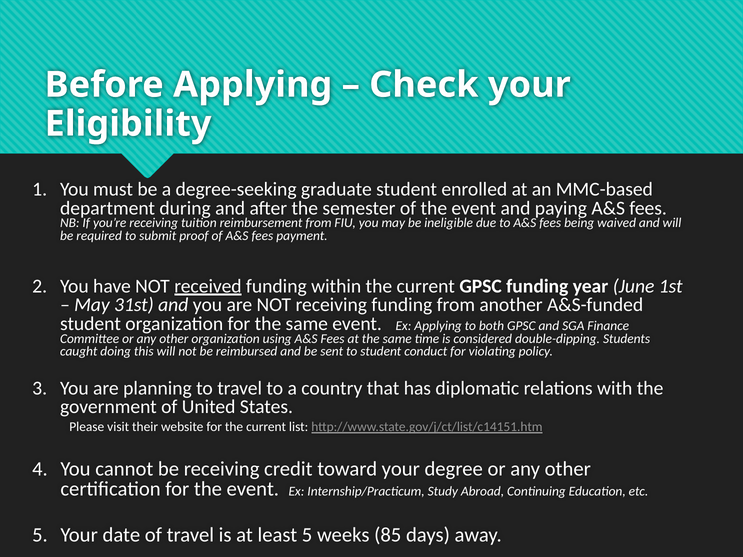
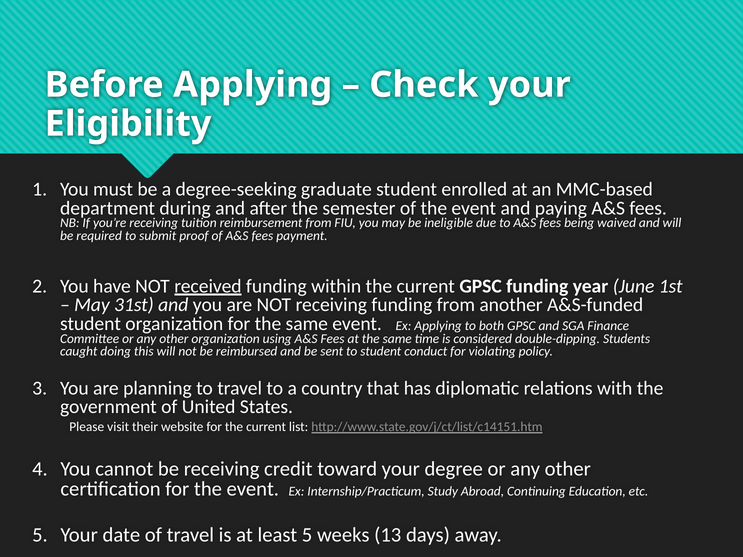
85: 85 -> 13 (388, 535)
